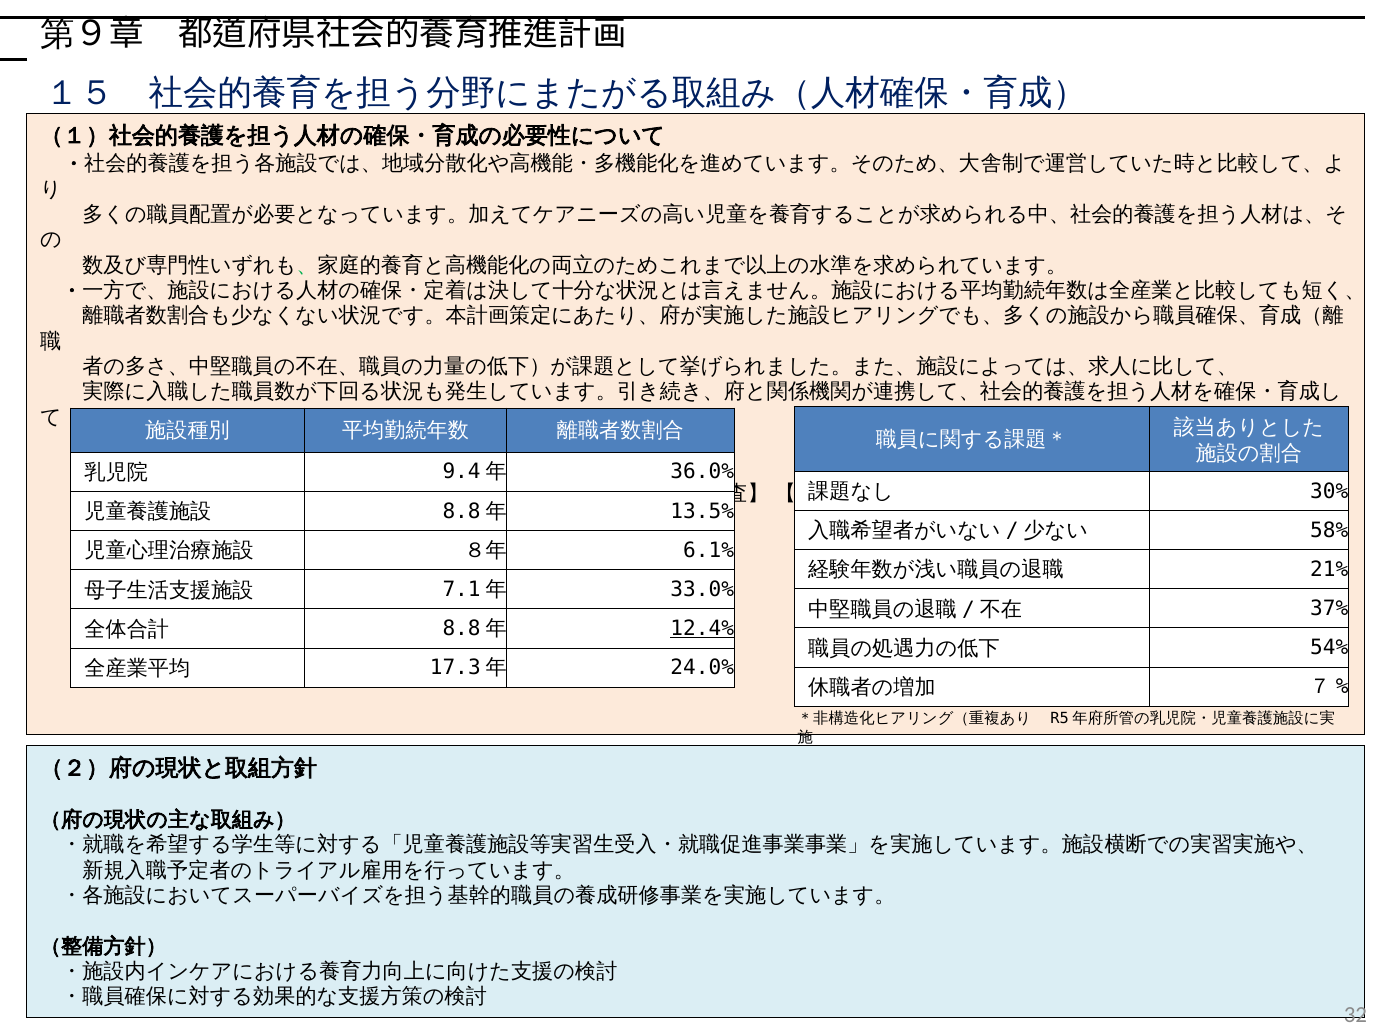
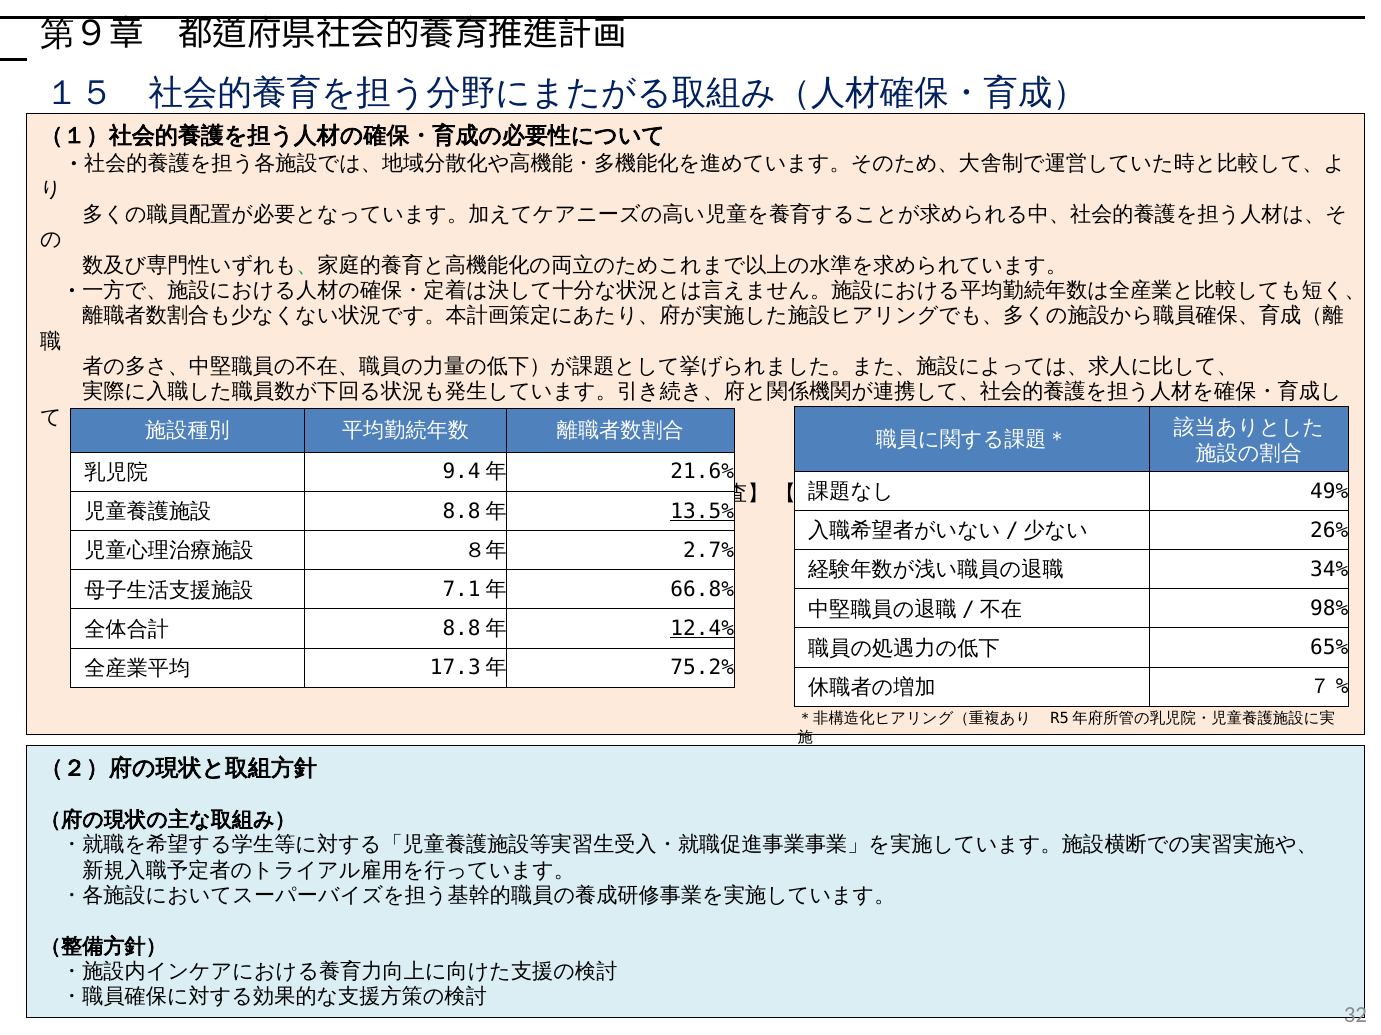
36.0%: 36.0% -> 21.6% (702, 472)
30%: 30% -> 49% (1329, 491)
13.5% underline: none -> present (702, 512)
58%: 58% -> 26% (1329, 531)
6.1%: 6.1% -> 2.7% (709, 551)
21%: 21% -> 34% (1329, 570)
33.0%: 33.0% -> 66.8% (702, 590)
37%: 37% -> 98% (1329, 609)
54%: 54% -> 65% (1329, 648)
24.0%: 24.0% -> 75.2% (702, 668)
